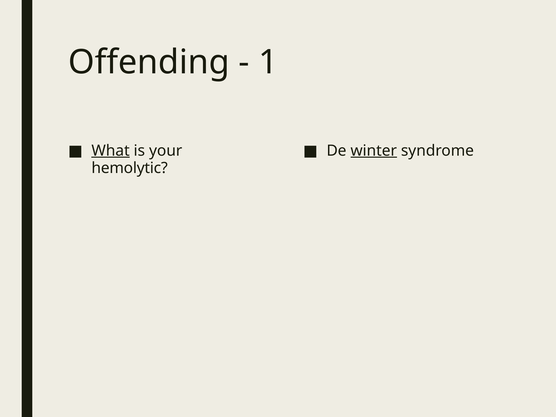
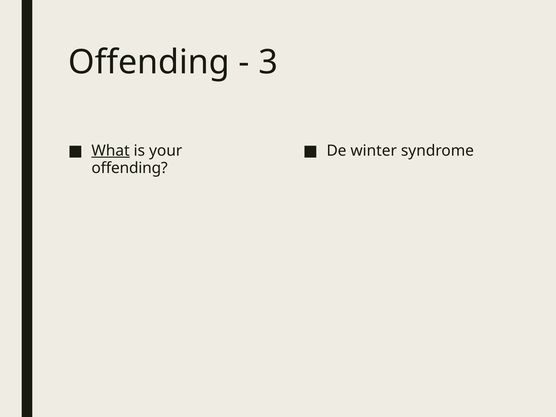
1: 1 -> 3 (268, 62)
winter underline: present -> none (374, 151)
hemolytic: hemolytic -> offending (130, 168)
